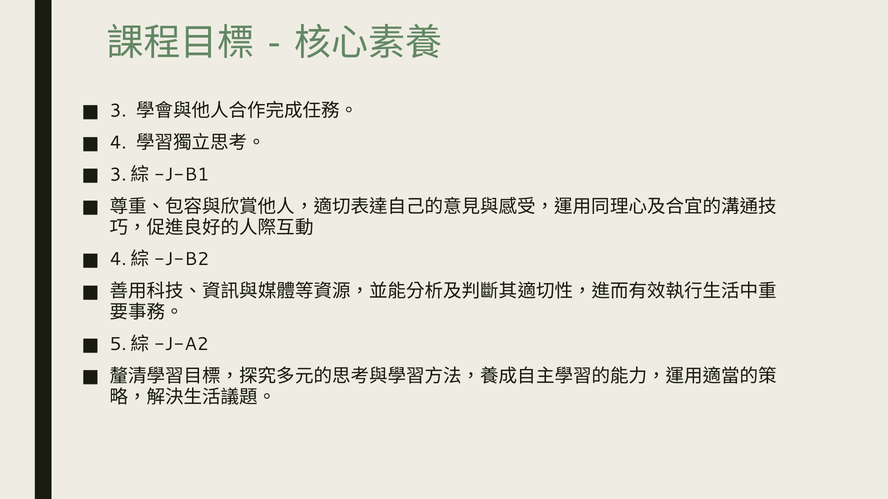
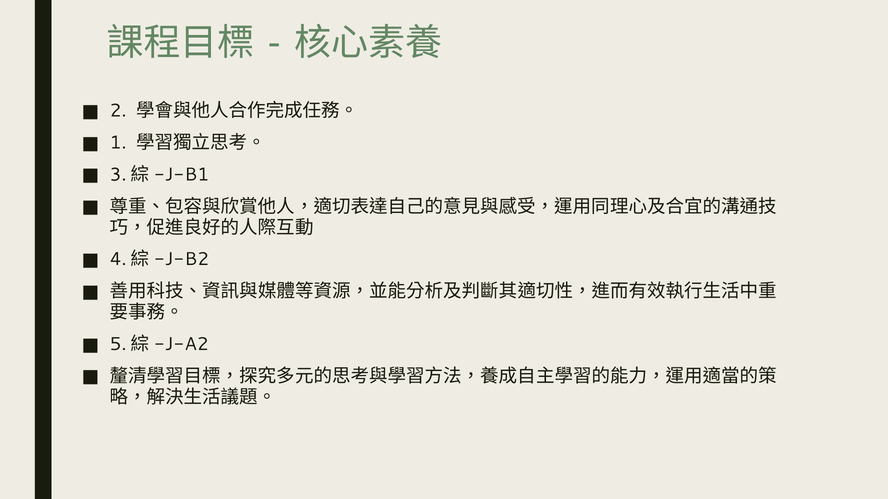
3: 3 -> 2 (118, 111)
4: 4 -> 1 (118, 143)
